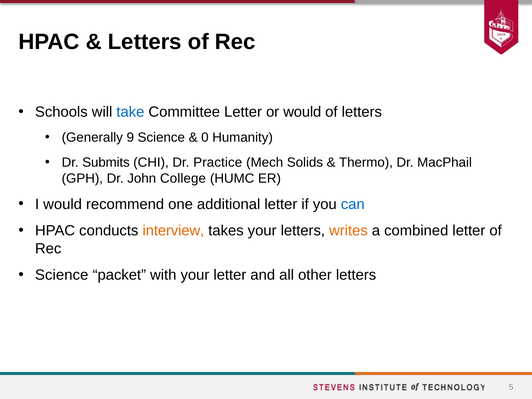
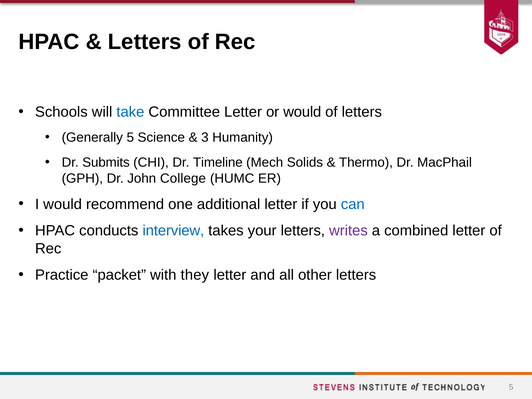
Generally 9: 9 -> 5 (130, 138)
0: 0 -> 3 (205, 138)
Practice: Practice -> Timeline (218, 162)
interview colour: orange -> blue (173, 231)
writes colour: orange -> purple (348, 231)
Science: Science -> Practice (62, 275)
with your: your -> they (195, 275)
